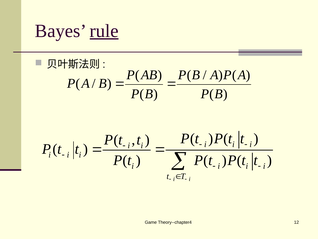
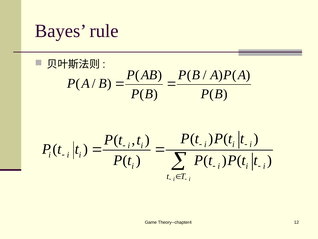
rule underline: present -> none (104, 31)
